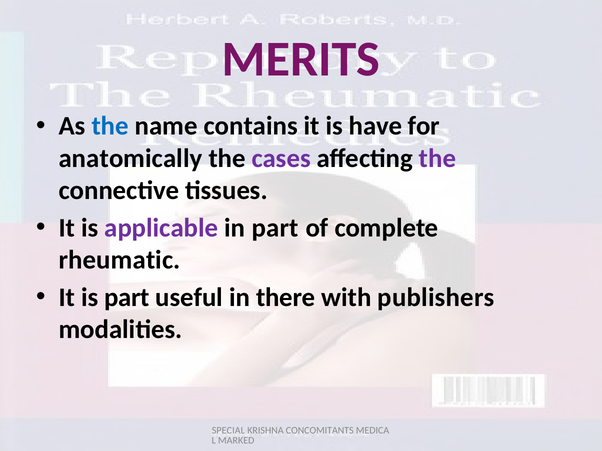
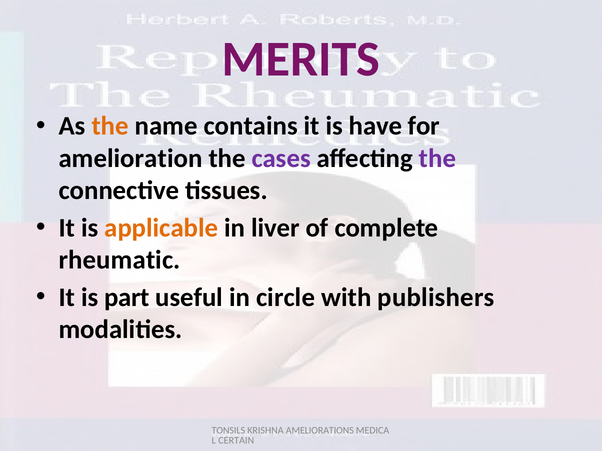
the colour: blue -> orange (110, 126)
anatomically: anatomically -> amelioration (131, 158)
applicable colour: purple -> orange (161, 228)
in part: part -> liver (275, 228)
there: there -> circle (286, 298)
SPECIAL: SPECIAL -> TONSILS (228, 431)
CONCOMITANTS: CONCOMITANTS -> AMELIORATIONS (320, 431)
MARKED: MARKED -> CERTAIN (236, 441)
